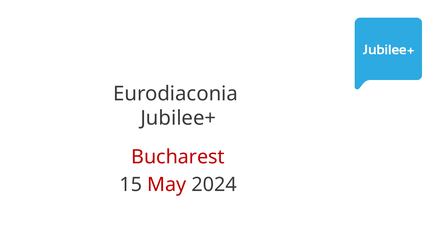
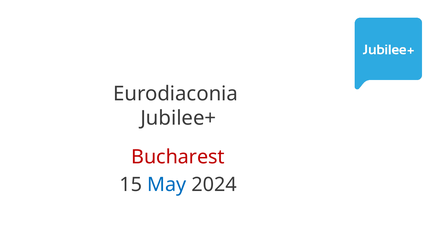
May colour: red -> blue (167, 185)
